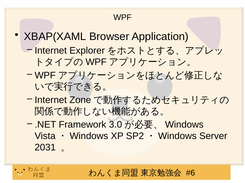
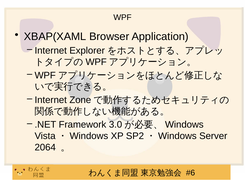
2031: 2031 -> 2064 (45, 148)
